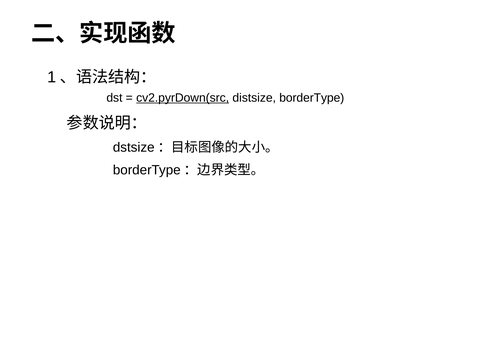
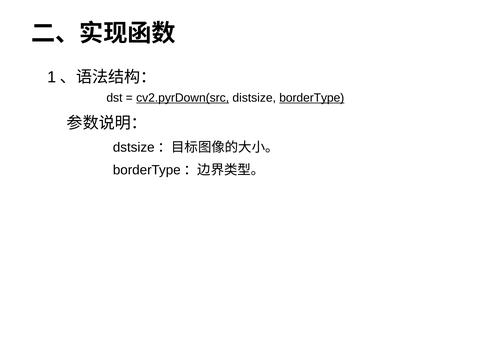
borderType underline: none -> present (312, 98)
